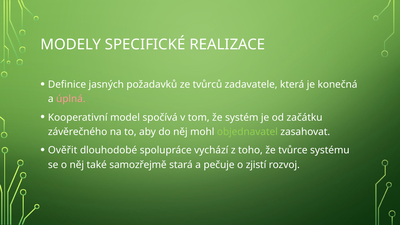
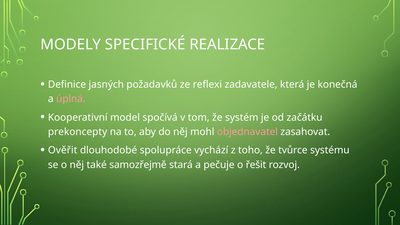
tvůrců: tvůrců -> reflexi (207, 84)
závěrečného: závěrečného -> prekoncepty (78, 132)
objednavatel colour: light green -> pink (247, 132)
zjistí: zjistí -> řešit (256, 165)
